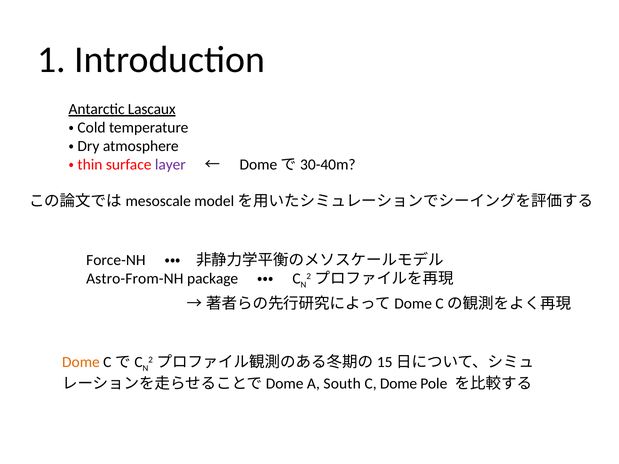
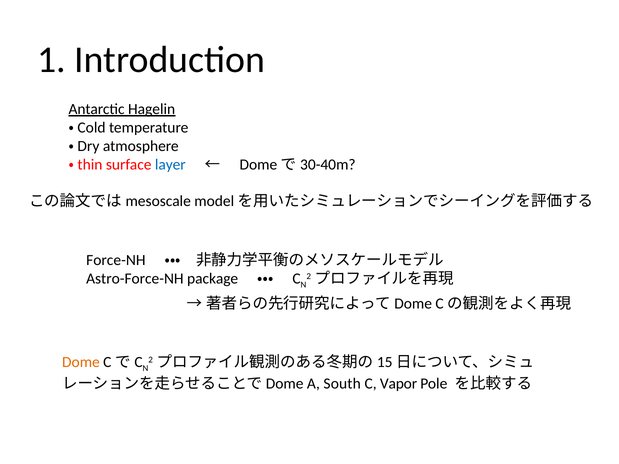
Lascaux: Lascaux -> Hagelin (152, 109)
layer colour: purple -> blue (170, 165)
Astro-From-NH: Astro-From-NH -> Astro-Force-NH (135, 279)
C Dome: Dome -> Vapor (399, 384)
